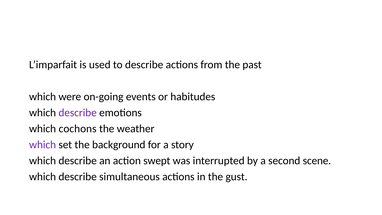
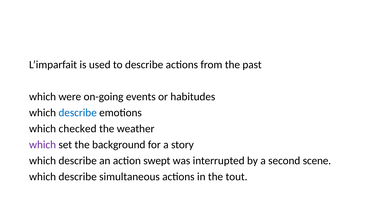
describe colour: purple -> blue (78, 113)
cochons: cochons -> checked (78, 129)
gust: gust -> tout (237, 177)
